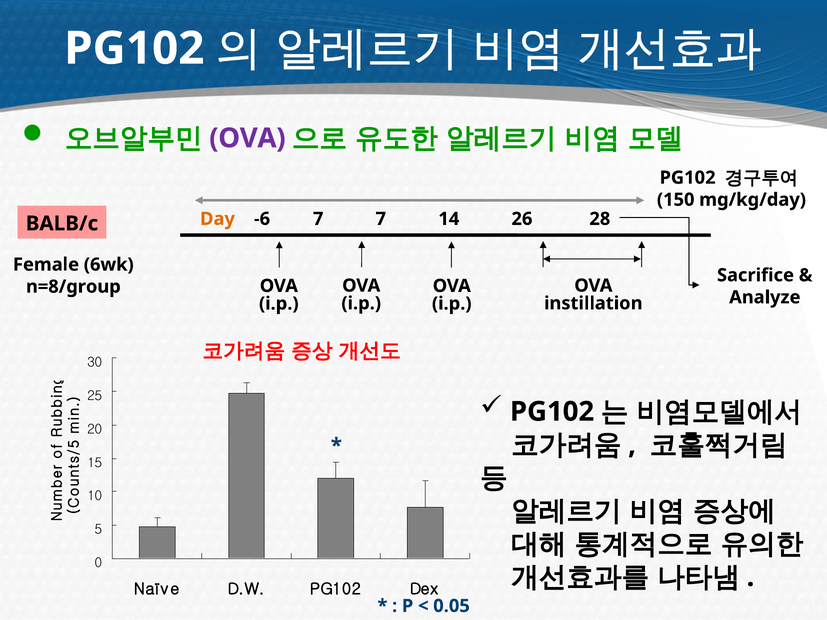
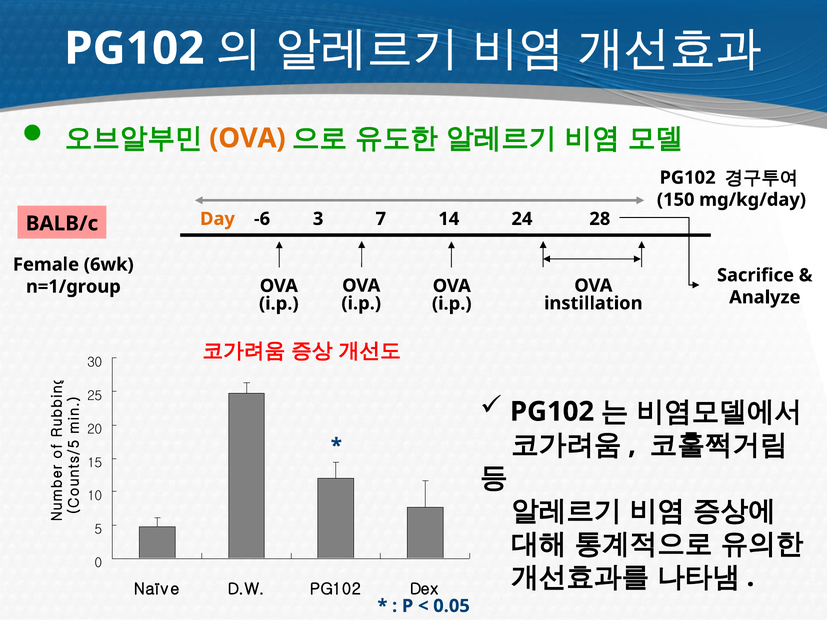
OVA colour: purple -> orange (247, 138)
-6 7: 7 -> 3 (318, 219)
26: 26 -> 24 (522, 219)
n=8/group: n=8/group -> n=1/group (73, 287)
